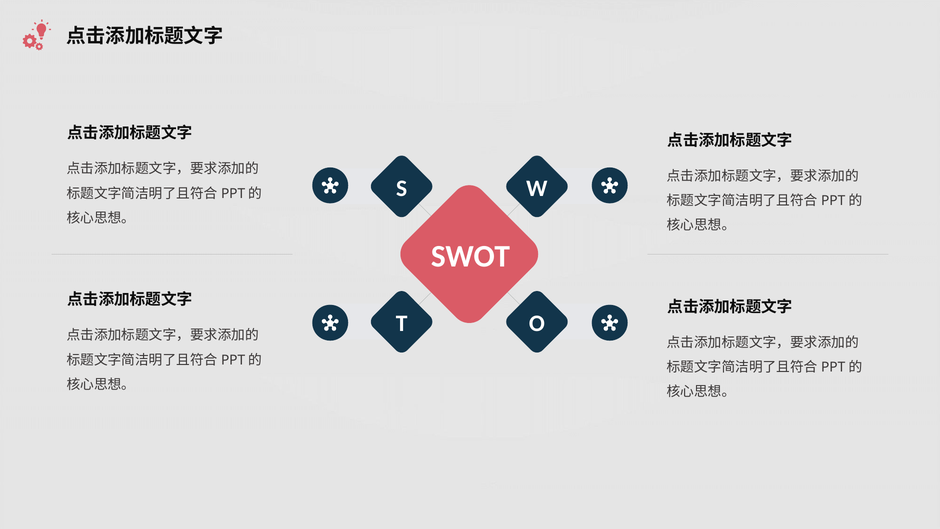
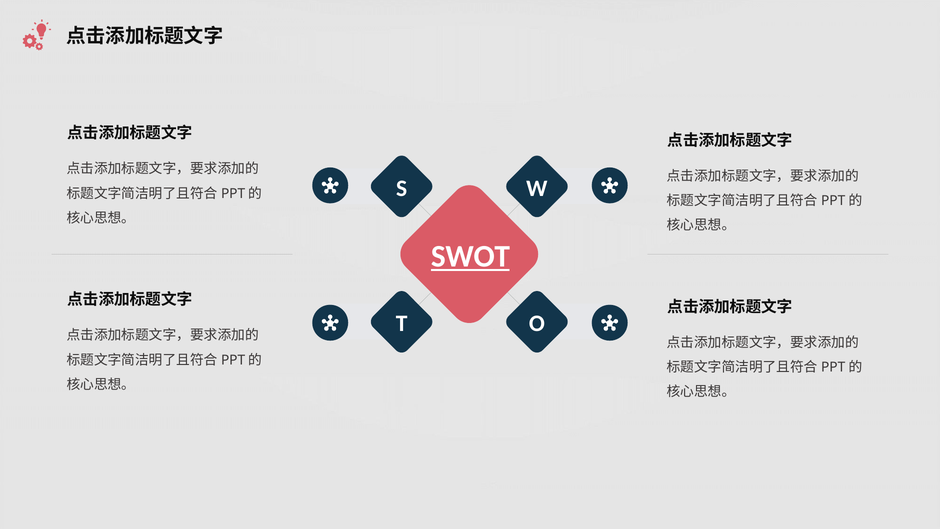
SWOT underline: none -> present (470, 257)
